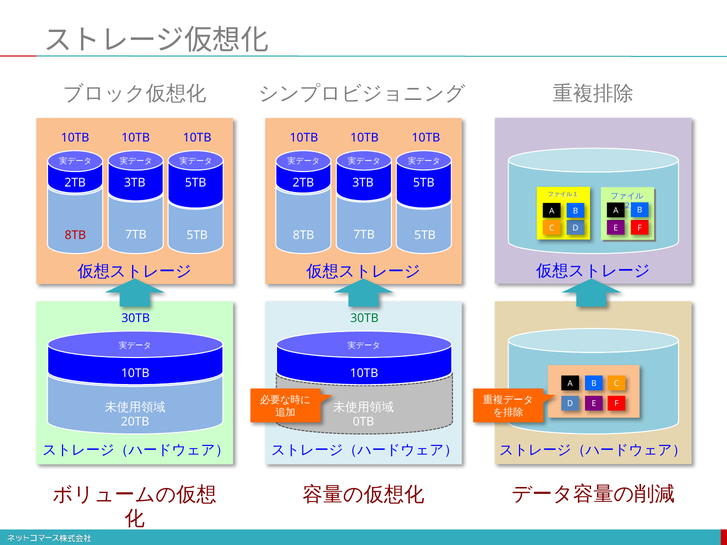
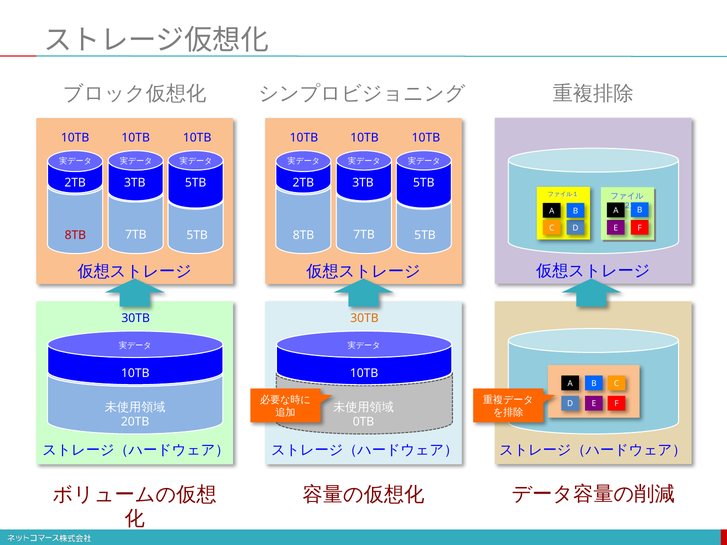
30TB colour: green -> orange (365, 318)
